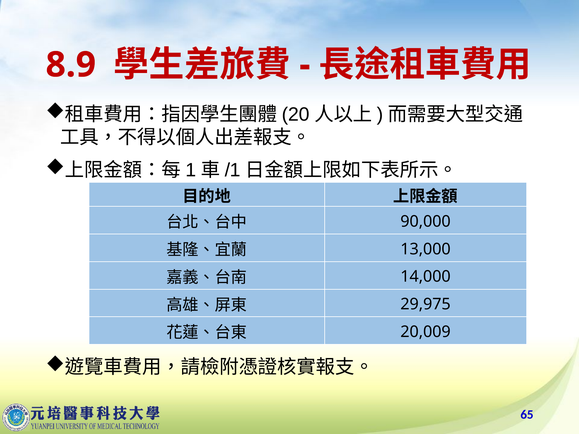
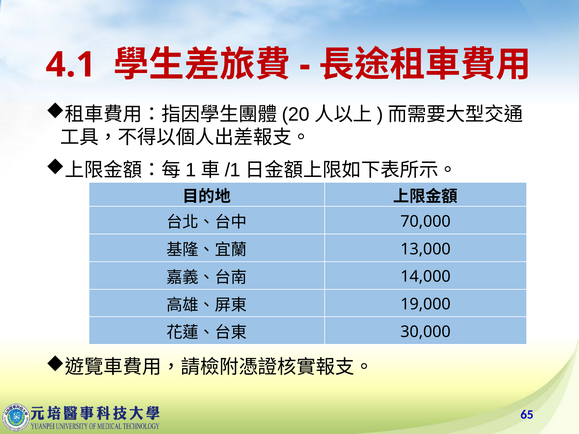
8.9: 8.9 -> 4.1 (71, 65)
90,000: 90,000 -> 70,000 (426, 222)
29,975: 29,975 -> 19,000 (426, 304)
20,009: 20,009 -> 30,000 (426, 332)
